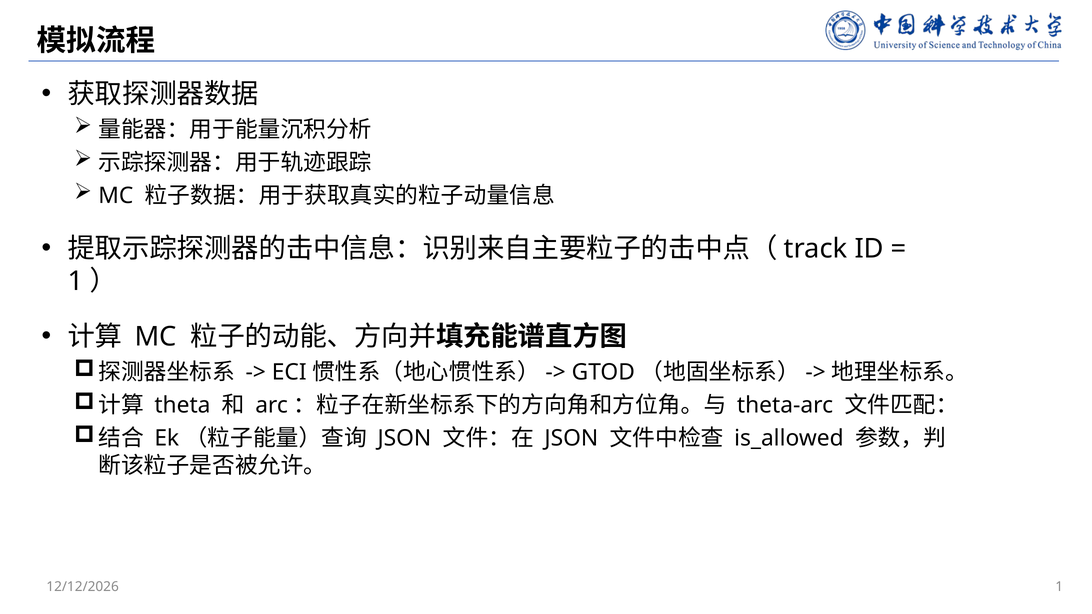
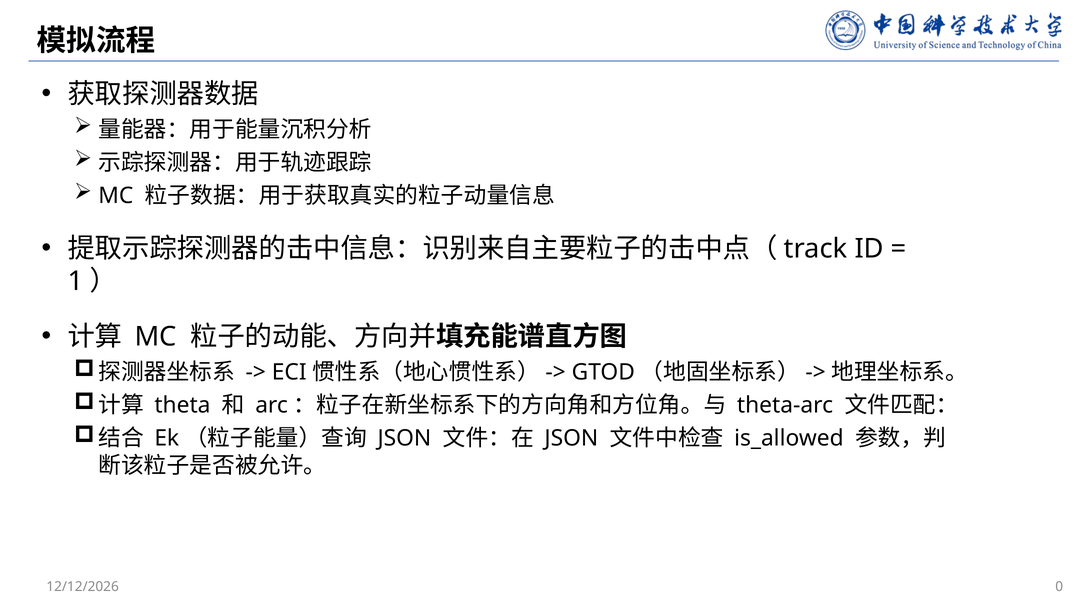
1: 1 -> 0 (1059, 587)
